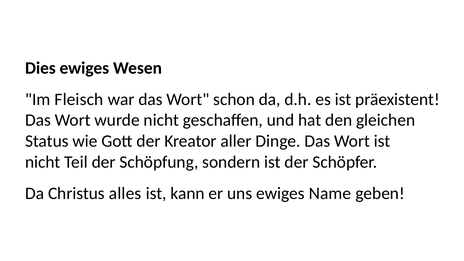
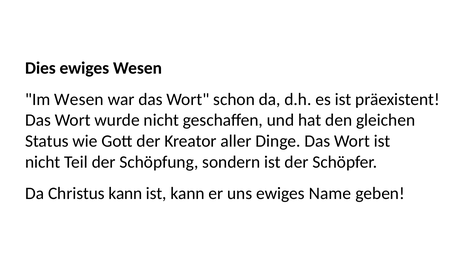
Im Fleisch: Fleisch -> Wesen (79, 99)
Christus alles: alles -> kann (125, 193)
